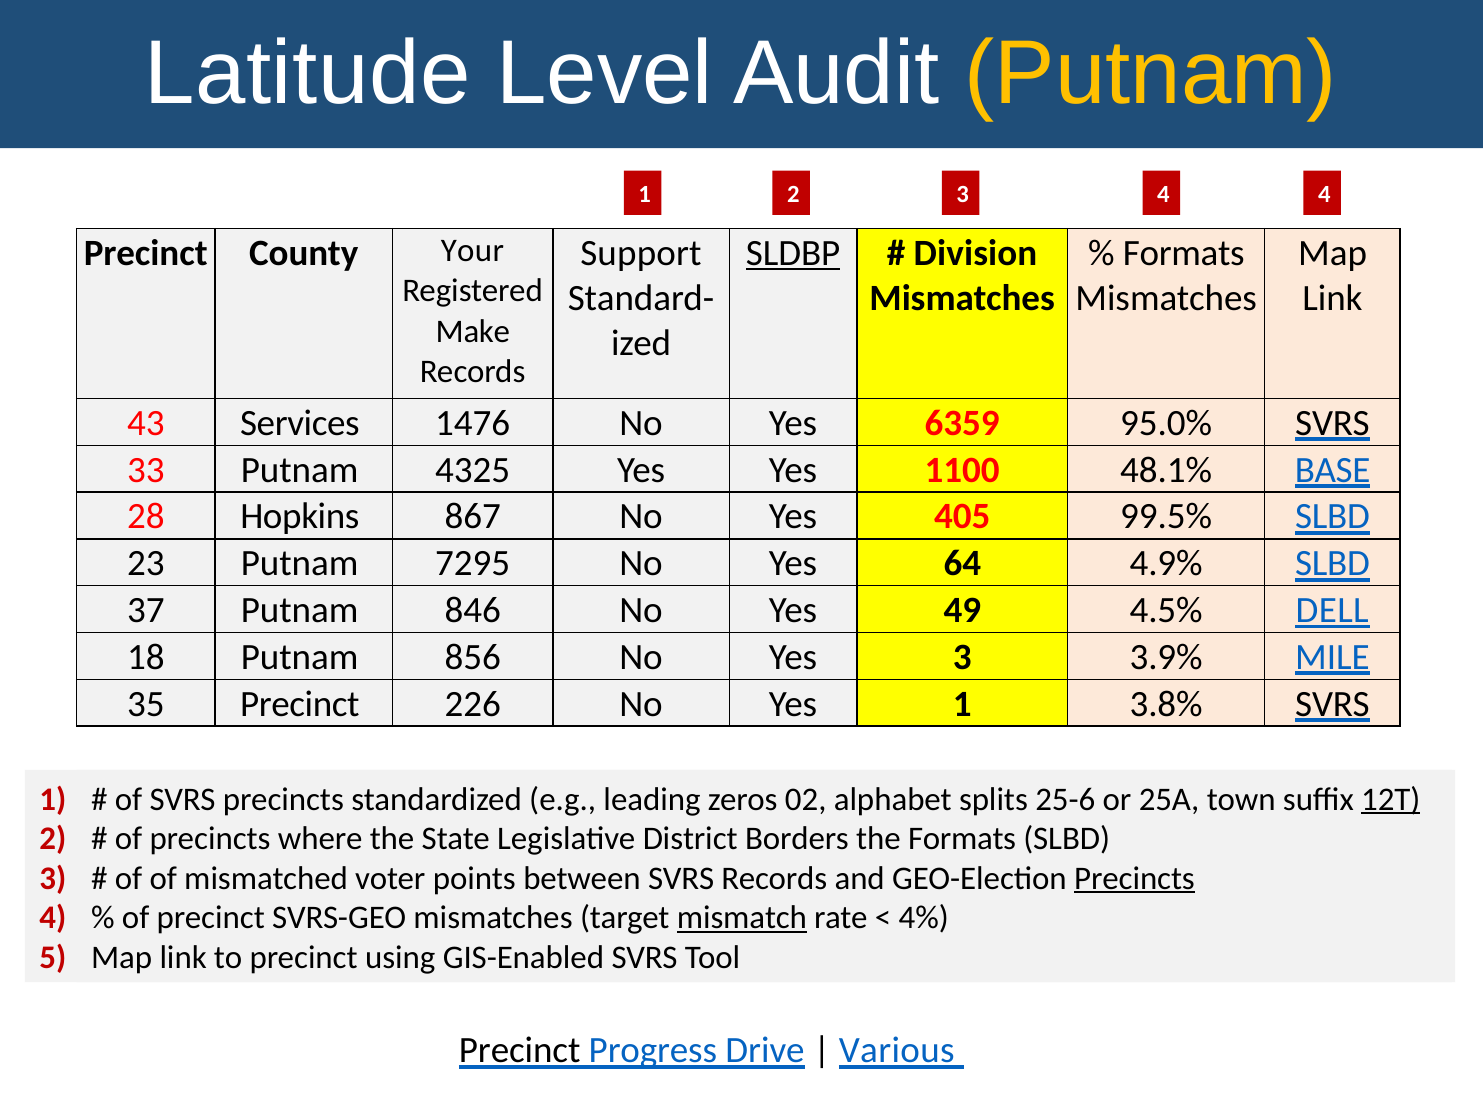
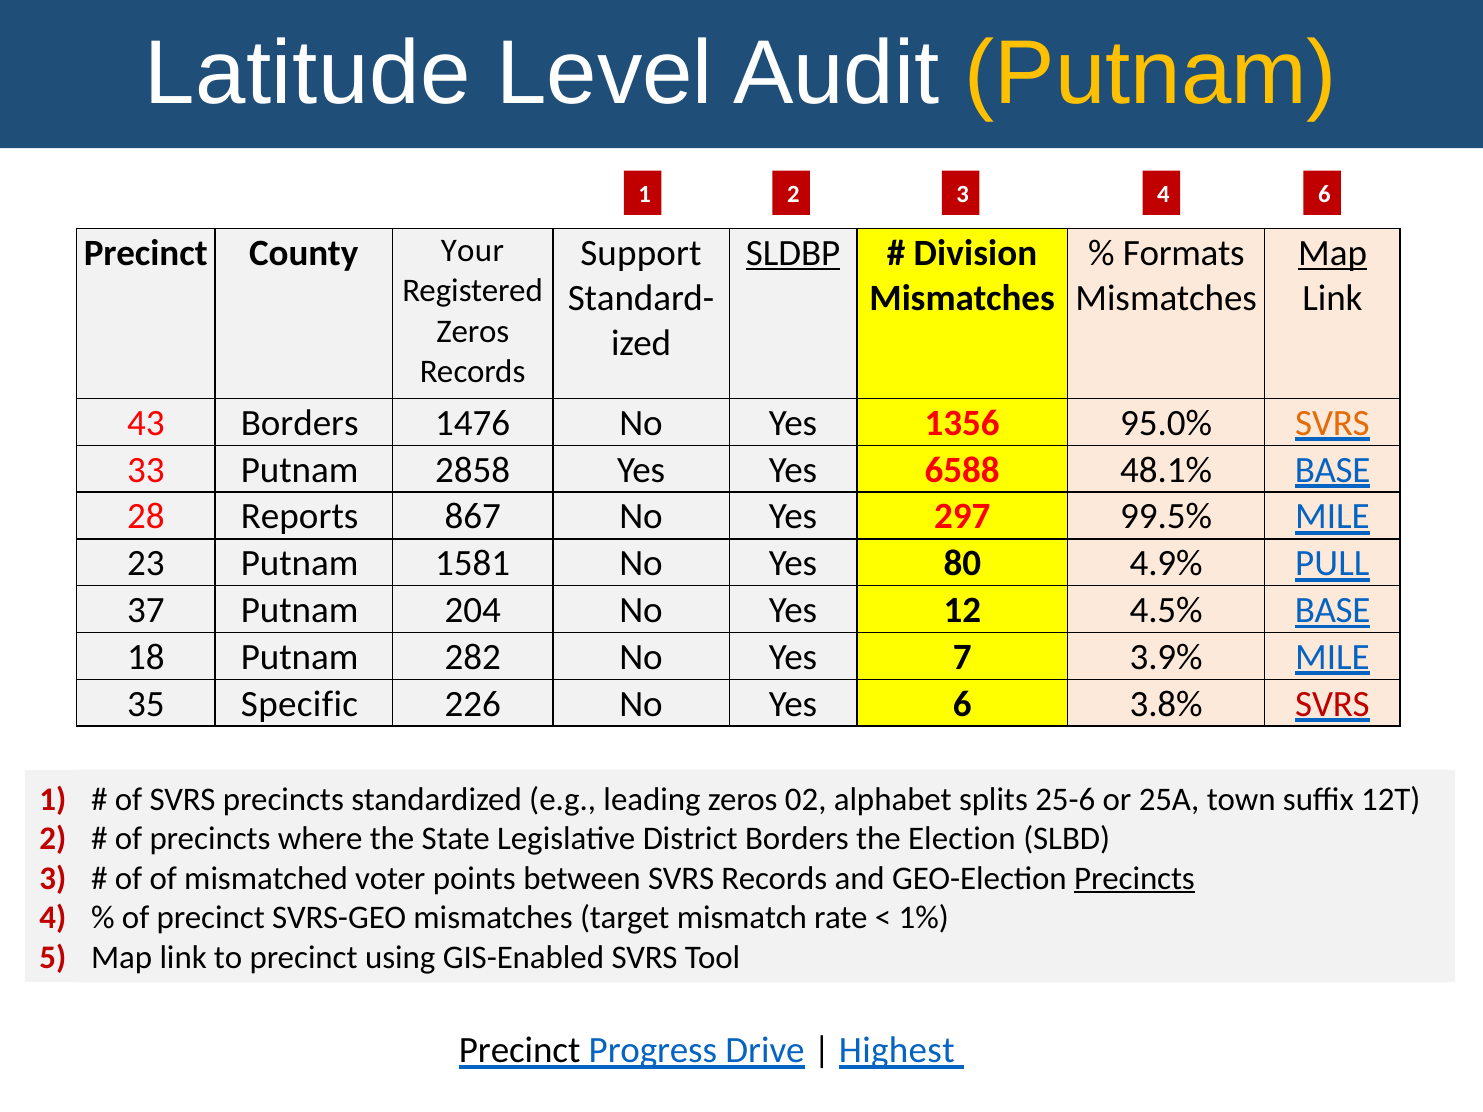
1 4: 4 -> 6 (1324, 195)
Map underline: none -> present (1333, 253)
Make: Make -> Zeros (473, 331)
43 Services: Services -> Borders (300, 423)
6359: 6359 -> 1356 (962, 423)
SVRS colour: black -> orange (1332, 423)
4325: 4325 -> 2858 (473, 470)
1100: 1100 -> 6588 (962, 470)
Hopkins: Hopkins -> Reports (300, 517)
405: 405 -> 297 (962, 517)
99.5% SLBD: SLBD -> MILE (1332, 517)
7295: 7295 -> 1581 (473, 564)
64: 64 -> 80 (962, 564)
4.9% SLBD: SLBD -> PULL (1332, 564)
846: 846 -> 204 (473, 610)
49: 49 -> 12 (962, 610)
4.5% DELL: DELL -> BASE (1333, 610)
856: 856 -> 282 (473, 657)
Yes 3: 3 -> 7 (962, 657)
35 Precinct: Precinct -> Specific (299, 704)
Yes 1: 1 -> 6 (962, 704)
SVRS colour: black -> red (1332, 704)
12T underline: present -> none (1391, 799)
the Formats: Formats -> Election (962, 839)
mismatch underline: present -> none (742, 918)
4%: 4% -> 1% (924, 918)
Various: Various -> Highest (897, 1051)
